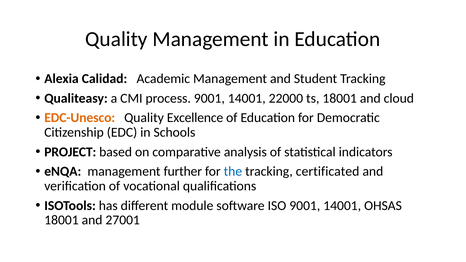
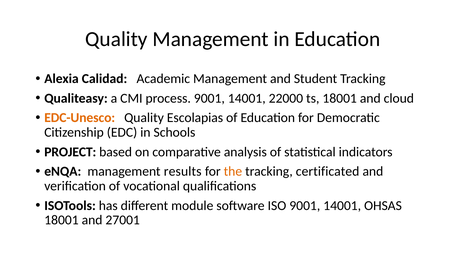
Excellence: Excellence -> Escolapias (195, 118)
further: further -> results (183, 171)
the colour: blue -> orange (233, 171)
